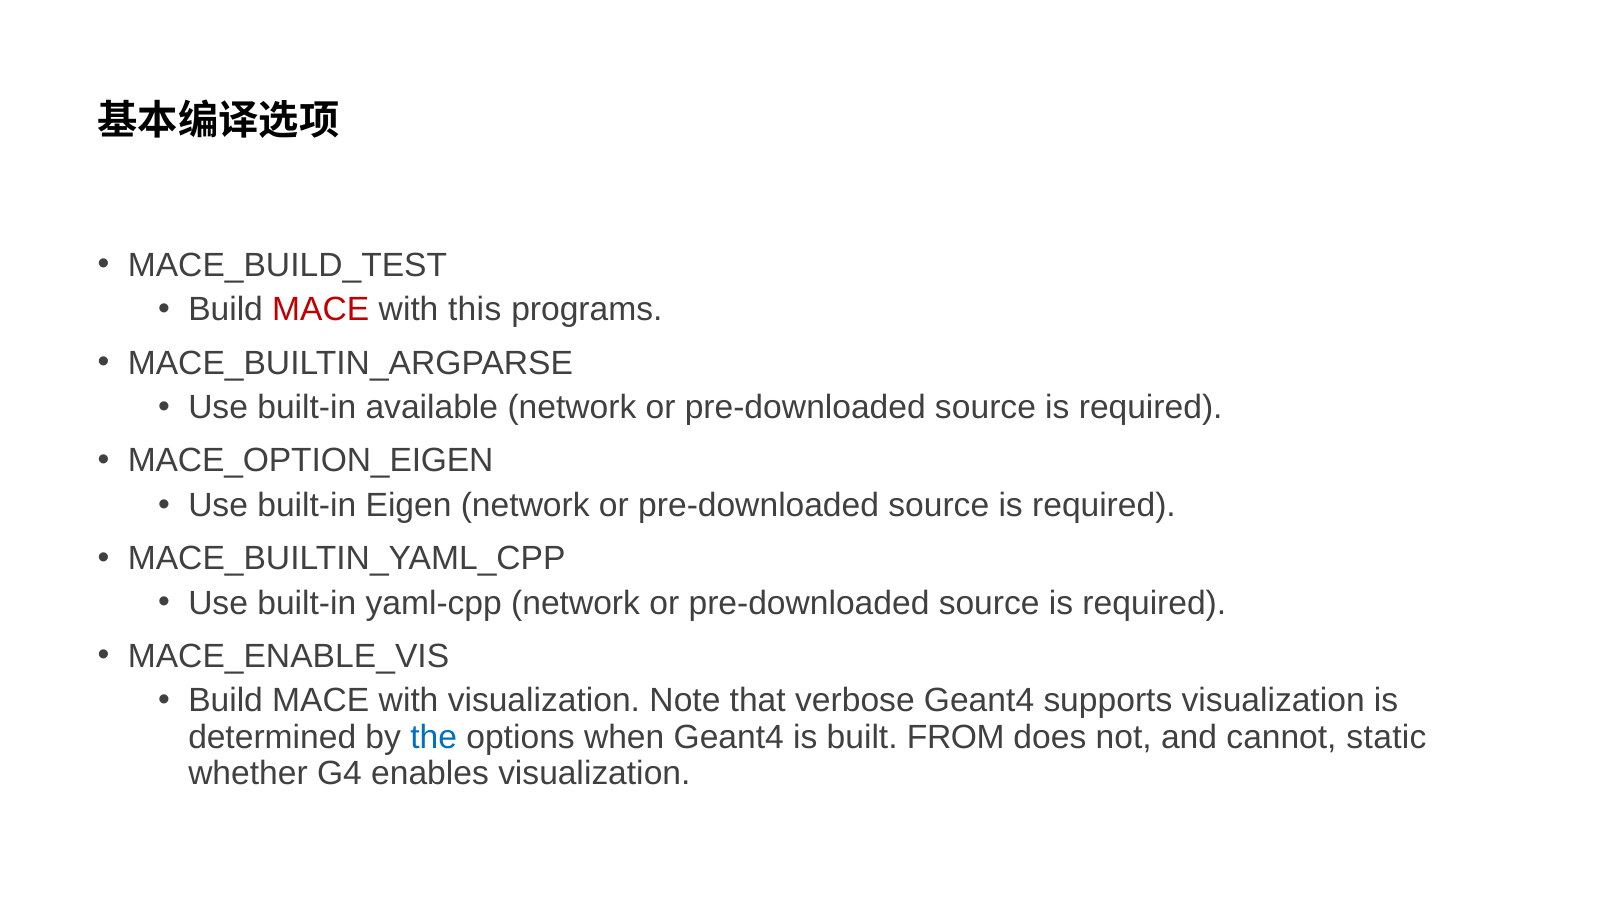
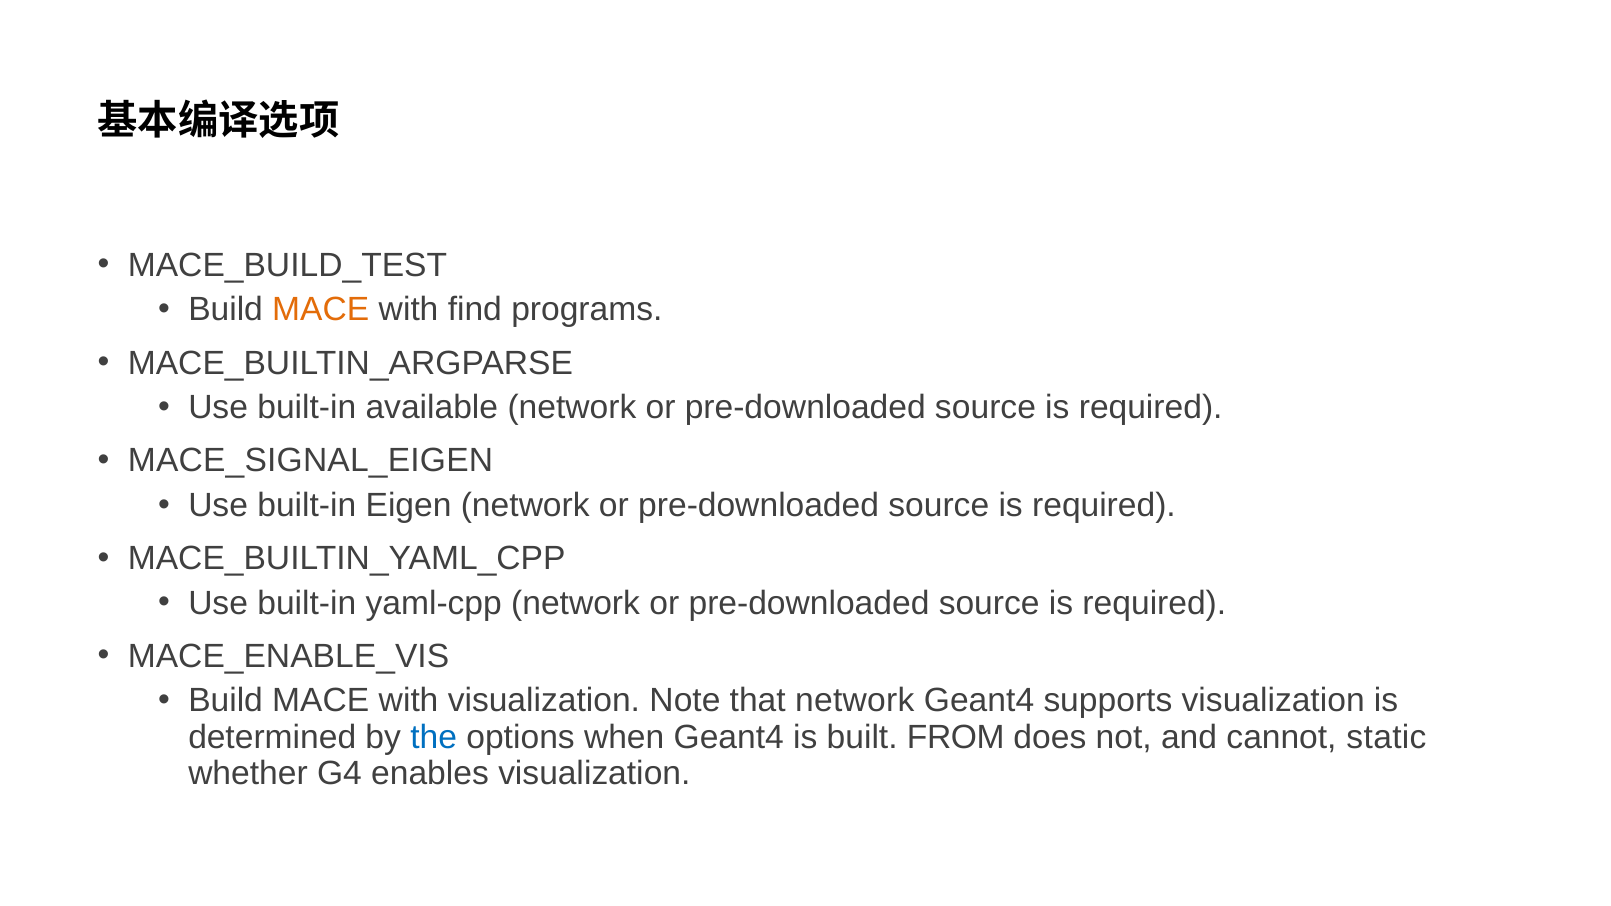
MACE colour: red -> orange (321, 310)
this: this -> find (475, 310)
MACE_OPTION_EIGEN: MACE_OPTION_EIGEN -> MACE_SIGNAL_EIGEN (311, 461)
that verbose: verbose -> network (855, 701)
